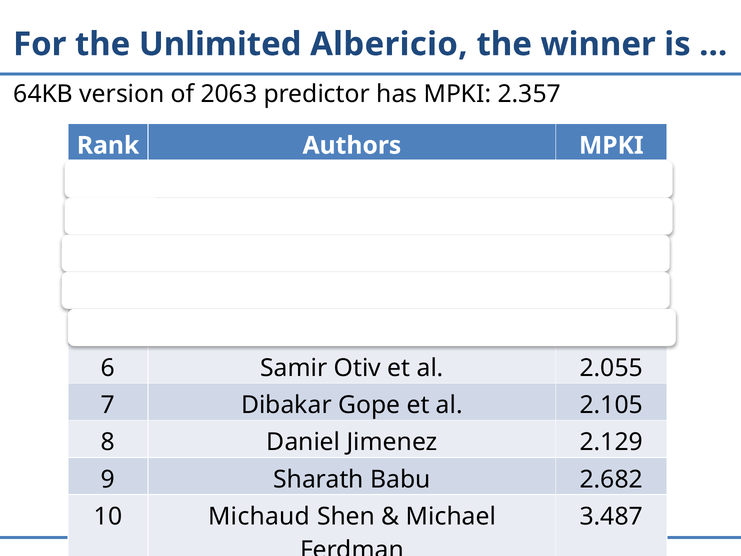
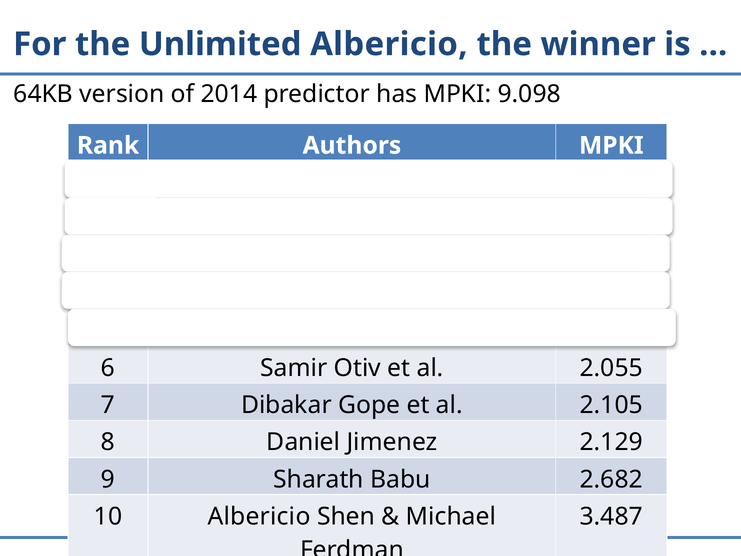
2063: 2063 -> 2014 (229, 94)
2.357: 2.357 -> 9.098 (529, 94)
10 Michaud: Michaud -> Albericio (259, 516)
